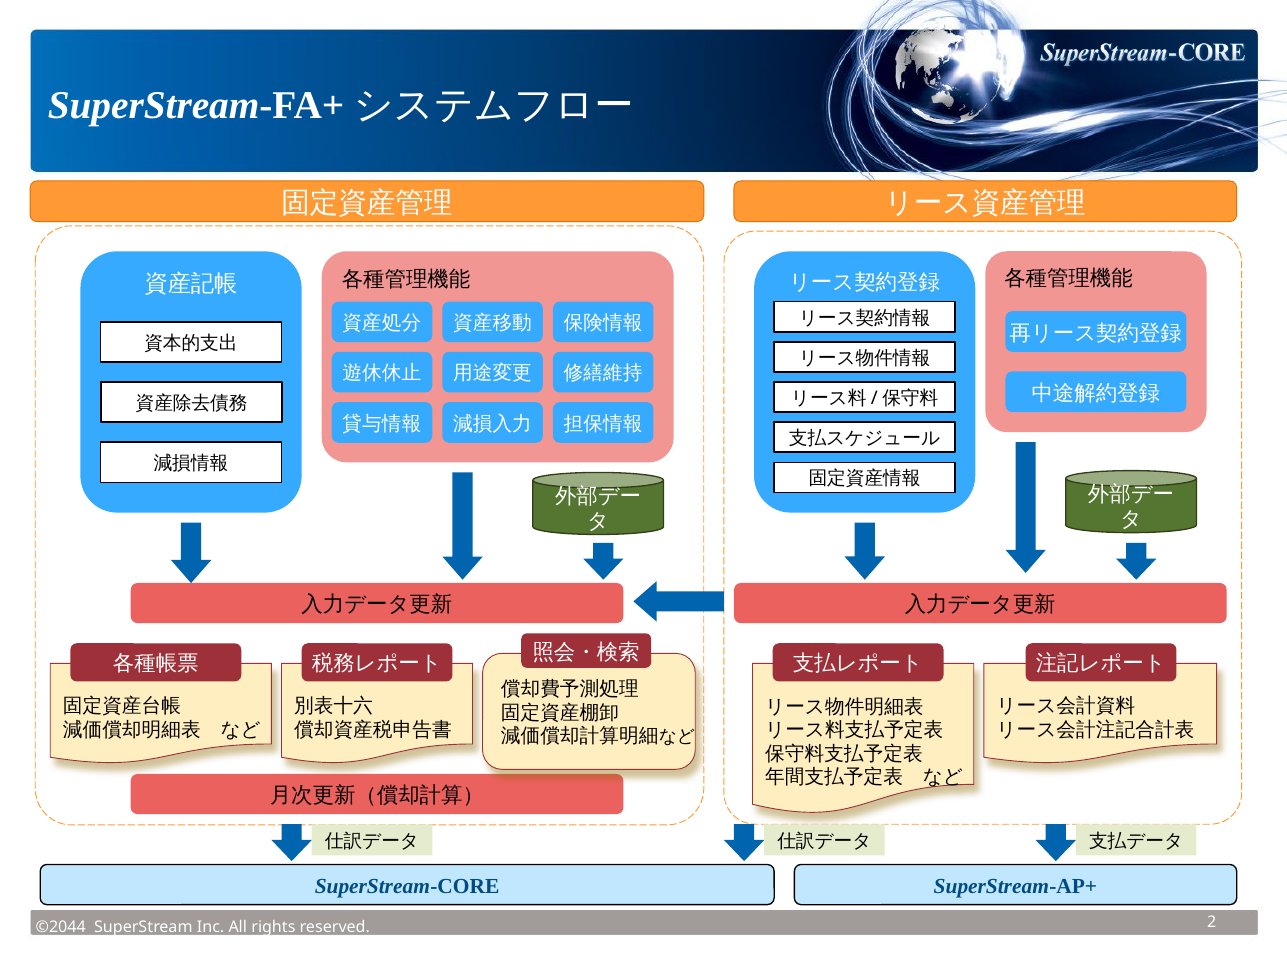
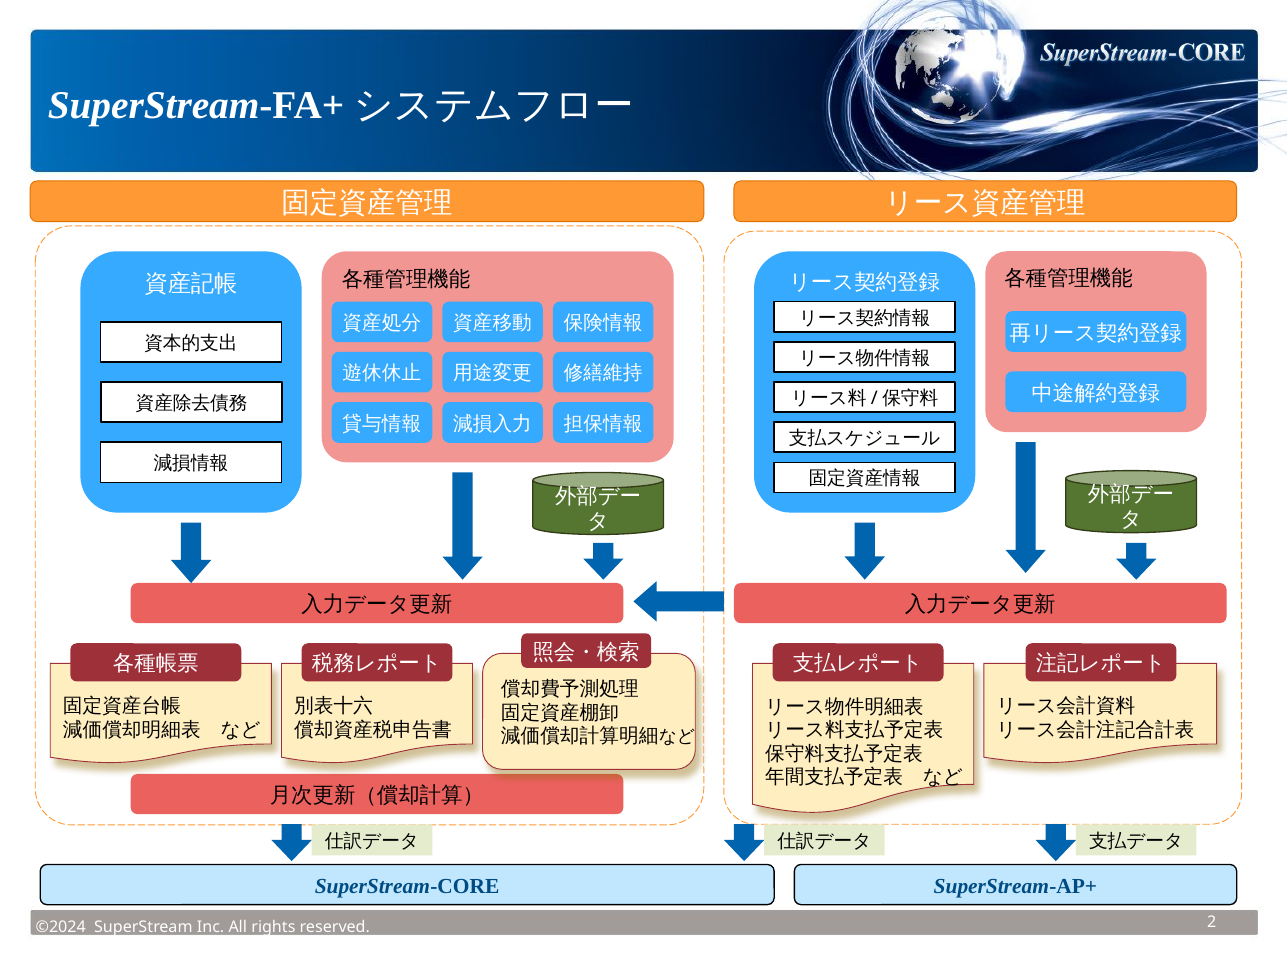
©2044: ©2044 -> ©2024 (61, 927)
